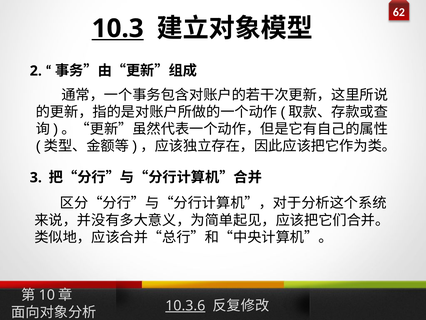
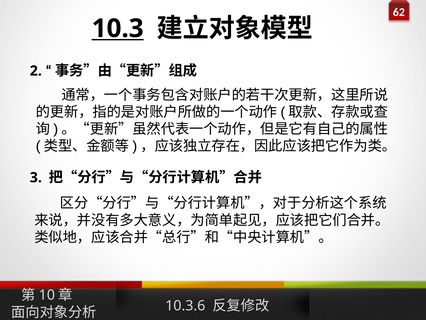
10.3.6 underline: present -> none (185, 305)
